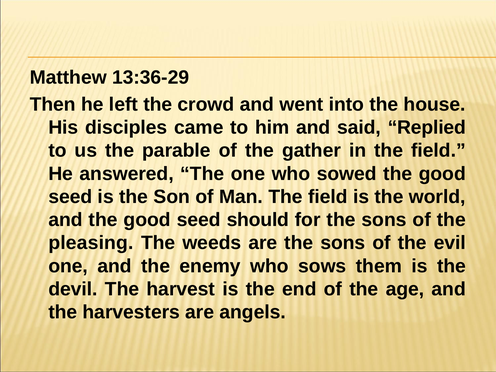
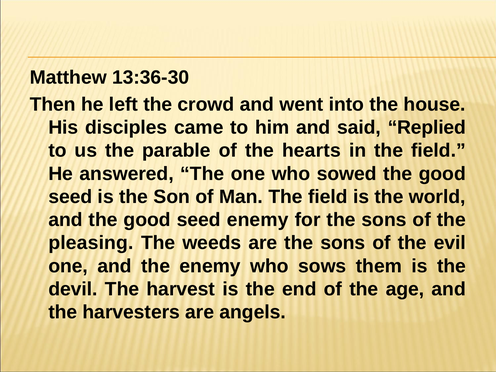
13:36-29: 13:36-29 -> 13:36-30 (151, 77)
gather: gather -> hearts (311, 151)
seed should: should -> enemy (258, 220)
